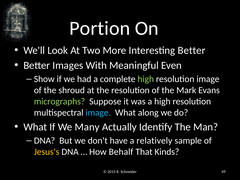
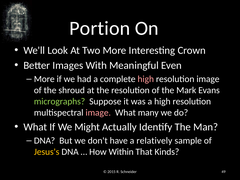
Interesting Better: Better -> Crown (192, 50)
Show: Show -> More (44, 79)
high colour: light green -> pink (146, 79)
image colour: light blue -> pink (98, 113)
along: along -> many (148, 113)
Many: Many -> Might (87, 127)
Behalf: Behalf -> Within (121, 152)
